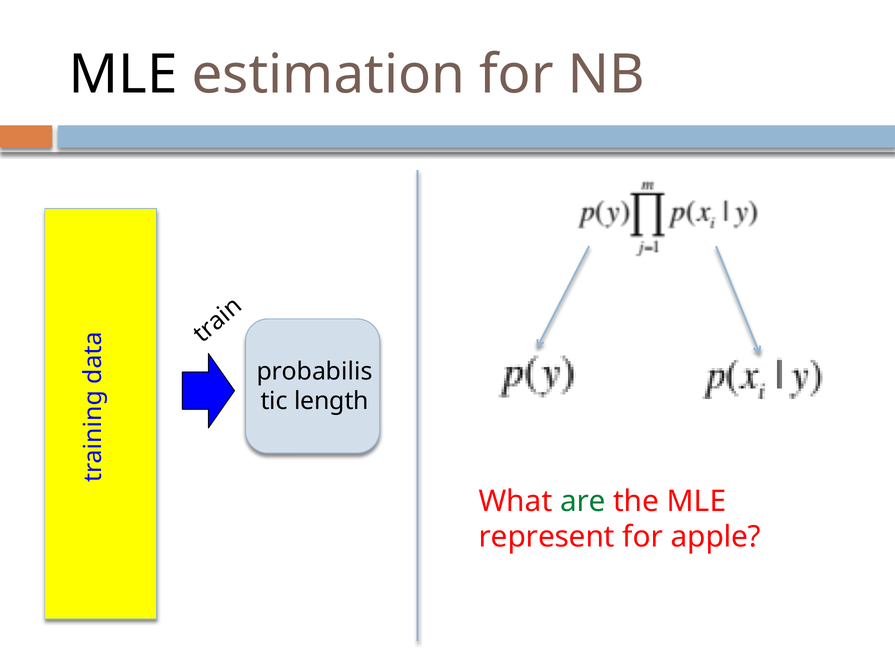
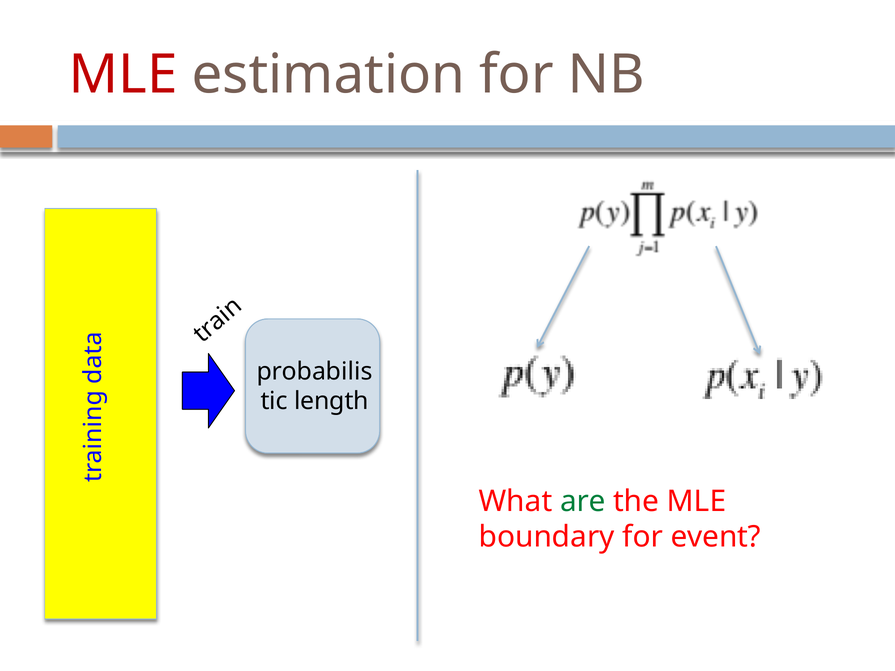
MLE colour: black -> red (123, 75)
represent: represent -> boundary (547, 537)
apple: apple -> event (716, 537)
